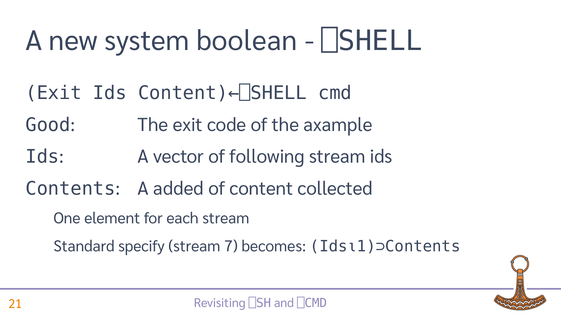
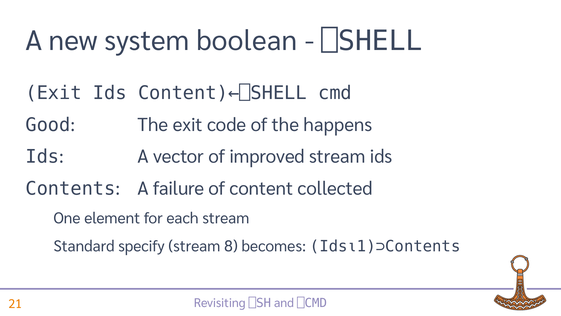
axample: axample -> happens (338, 125)
following: following -> improved (267, 157)
added: added -> failure (179, 188)
7: 7 -> 8 (231, 246)
